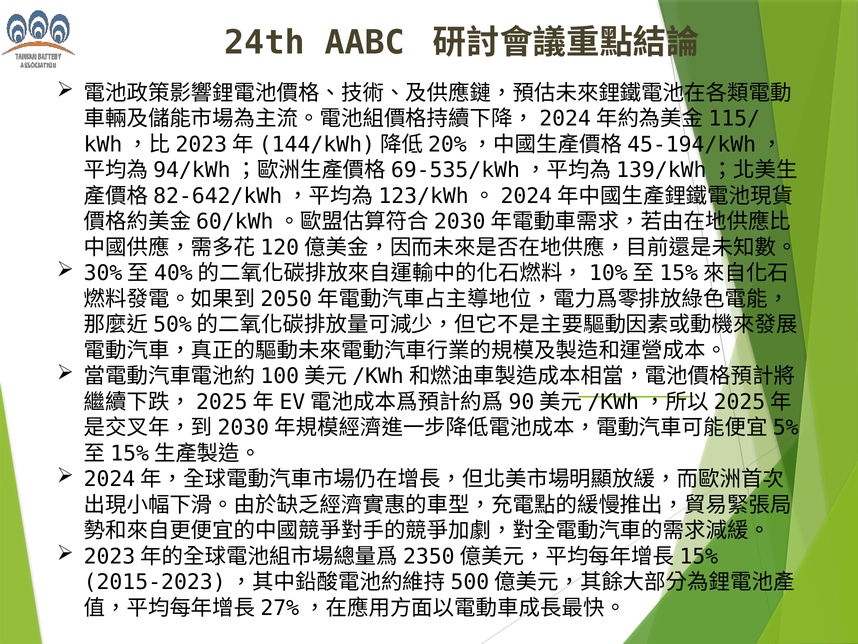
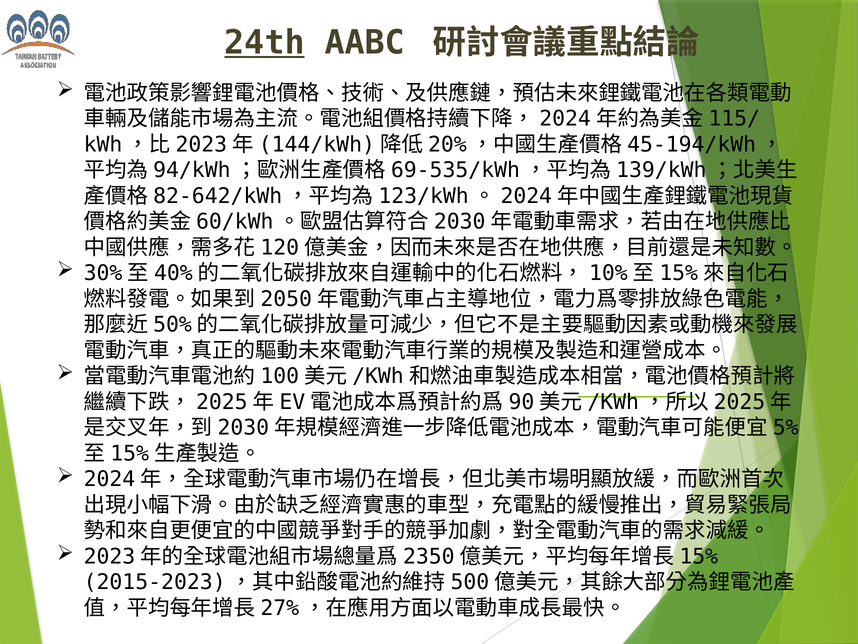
24th underline: none -> present (265, 43)
